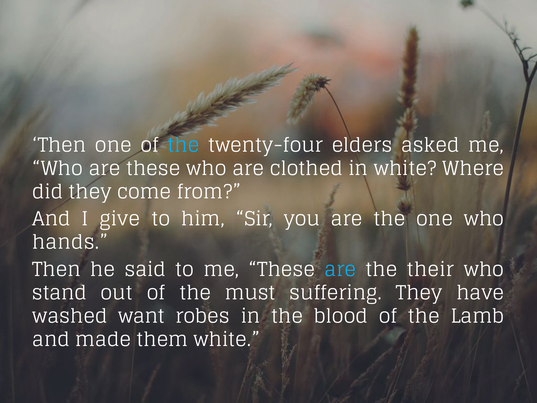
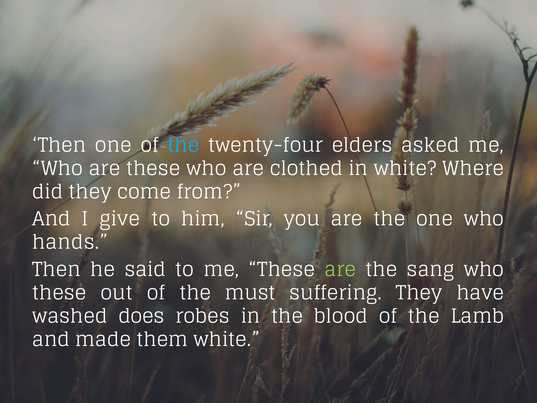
are colour: light blue -> light green (340, 270)
their: their -> sang (430, 270)
stand: stand -> these (59, 293)
want: want -> does (142, 316)
